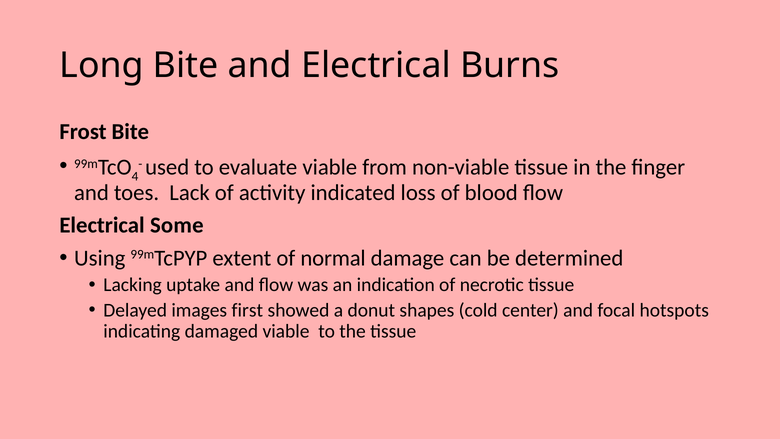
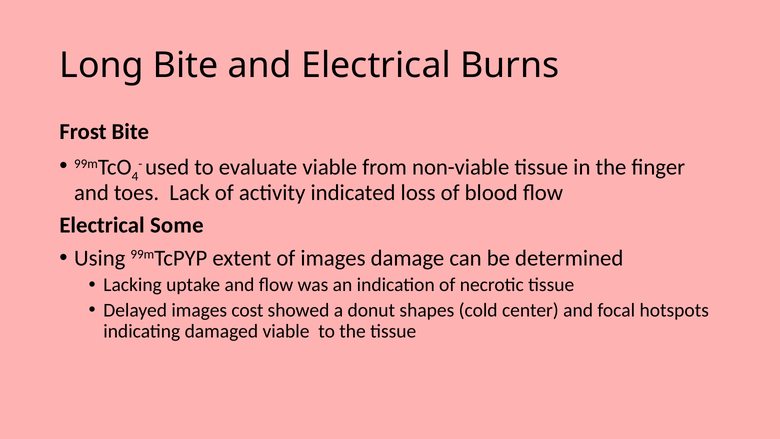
of normal: normal -> images (333, 258)
first: first -> cost (247, 310)
